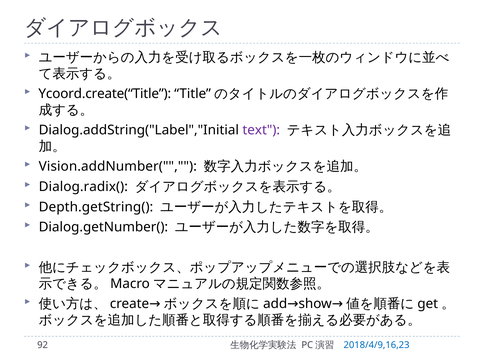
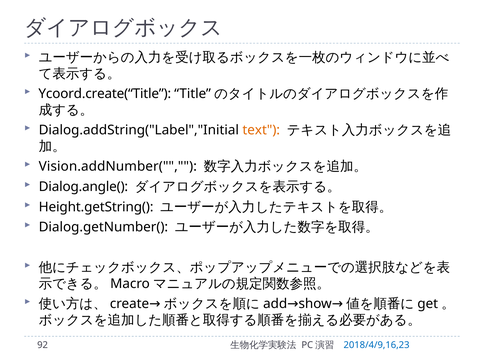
text colour: purple -> orange (261, 130)
Dialog.radix(: Dialog.radix( -> Dialog.angle( (83, 187)
Depth.getString(: Depth.getString( -> Height.getString( (96, 207)
